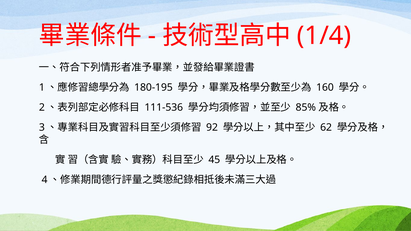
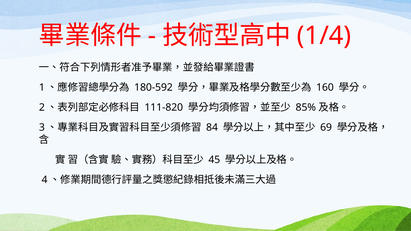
180-195: 180-195 -> 180-592 (154, 88)
111-536: 111-536 -> 111-820 (164, 108)
92: 92 -> 84 (212, 128)
62: 62 -> 69 (326, 128)
